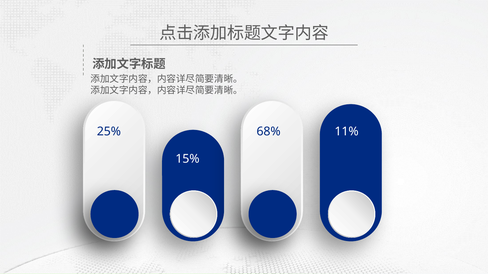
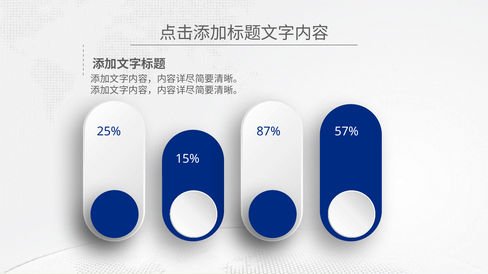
68%: 68% -> 87% (269, 132)
11%: 11% -> 57% (347, 132)
